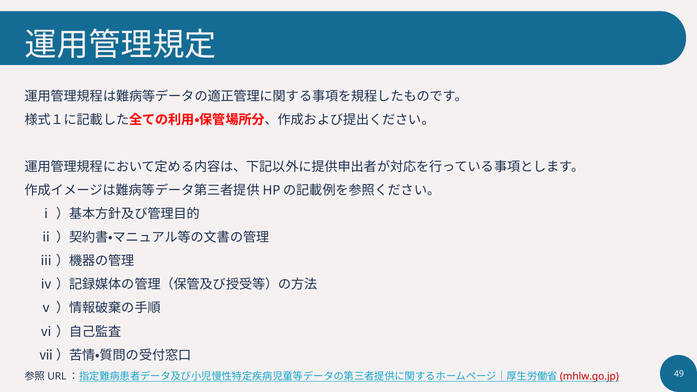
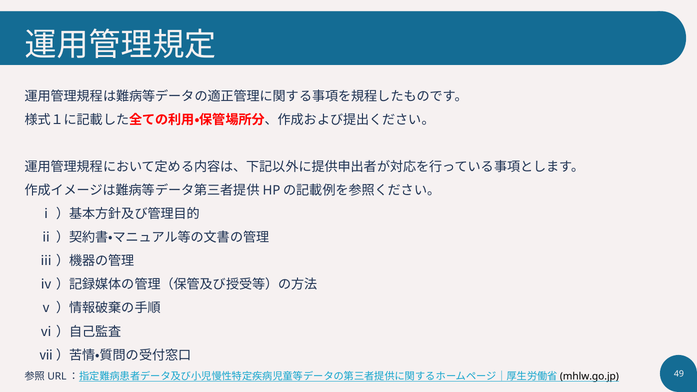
mhlw.go.jp colour: red -> black (589, 376)
